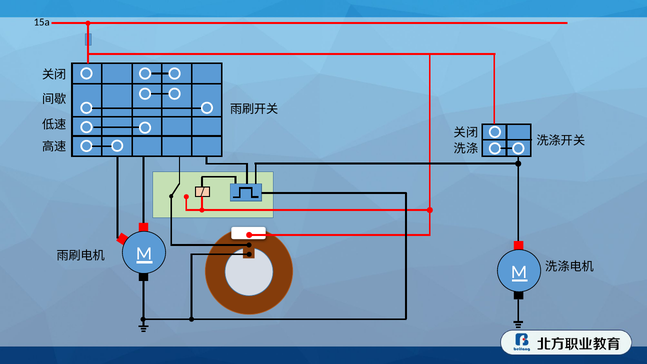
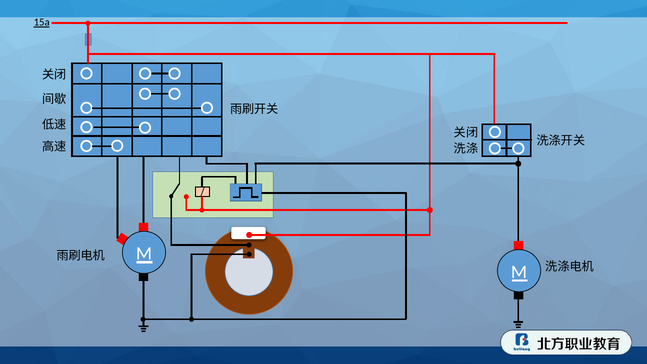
15a underline: none -> present (42, 22)
